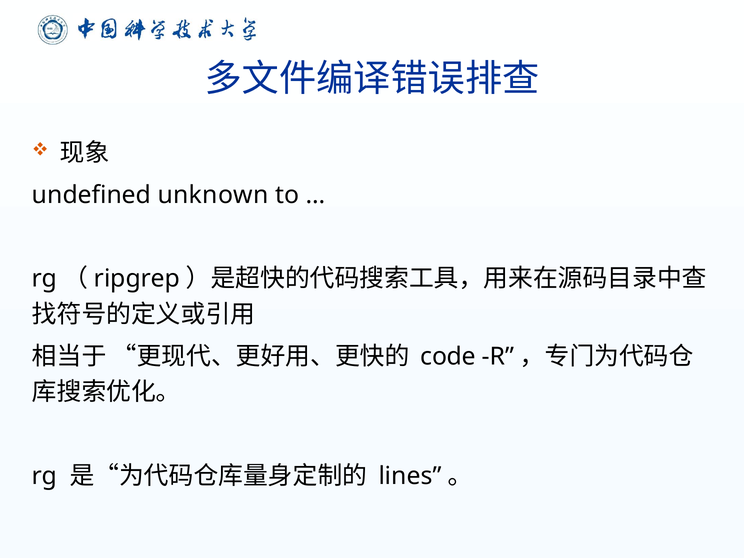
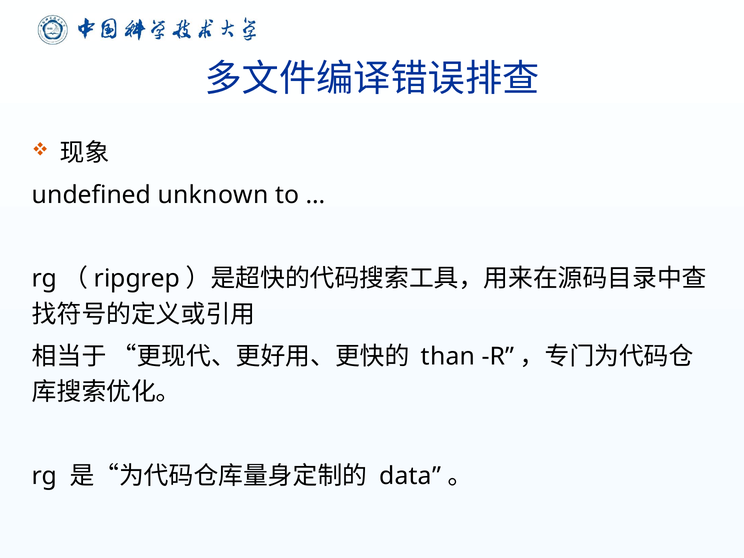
code: code -> than (448, 356)
lines: lines -> data (410, 476)
